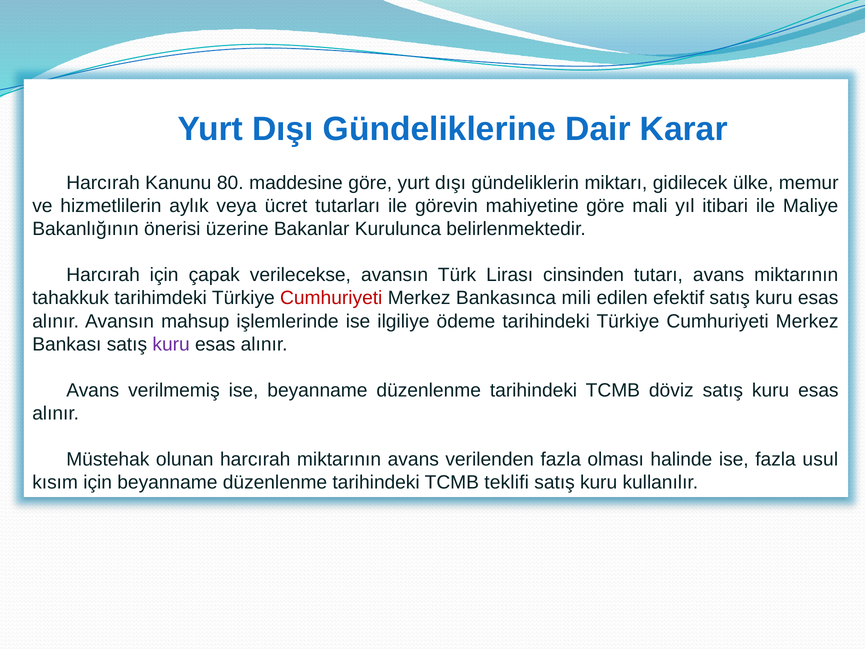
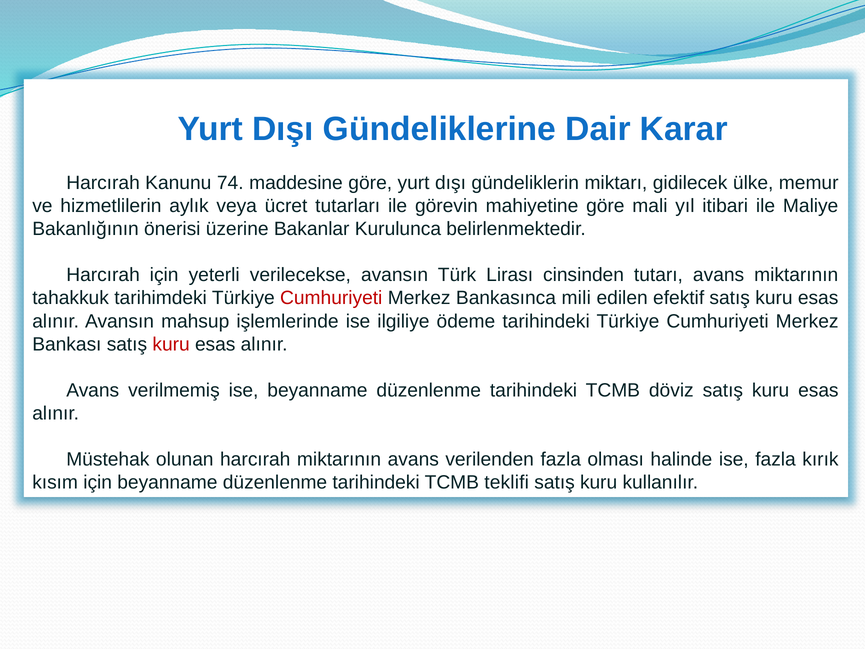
80: 80 -> 74 (230, 183)
çapak: çapak -> yeterli (214, 275)
kuru colour: purple -> red (171, 344)
usul: usul -> kırık (820, 459)
